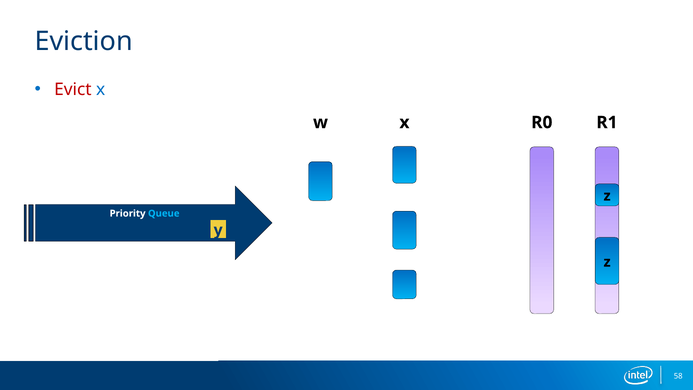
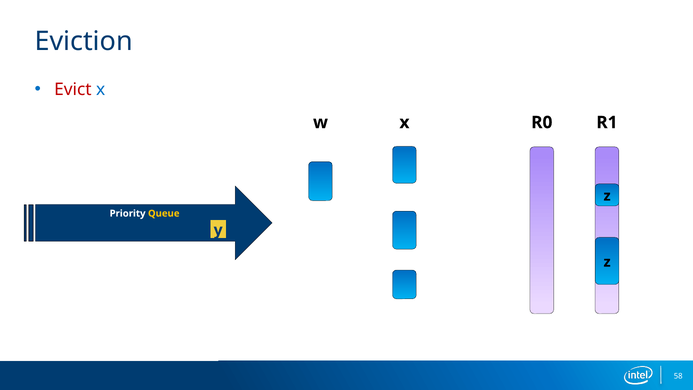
Queue colour: light blue -> yellow (164, 213)
